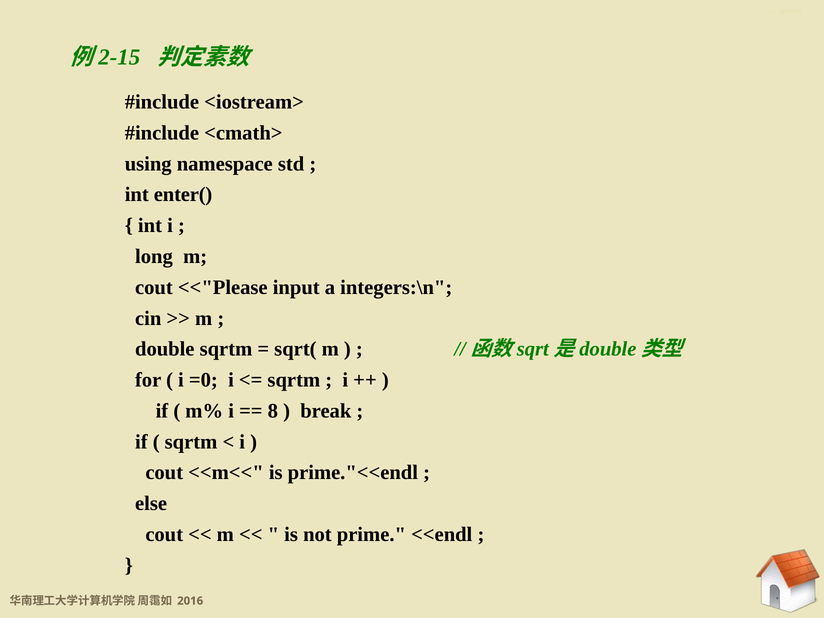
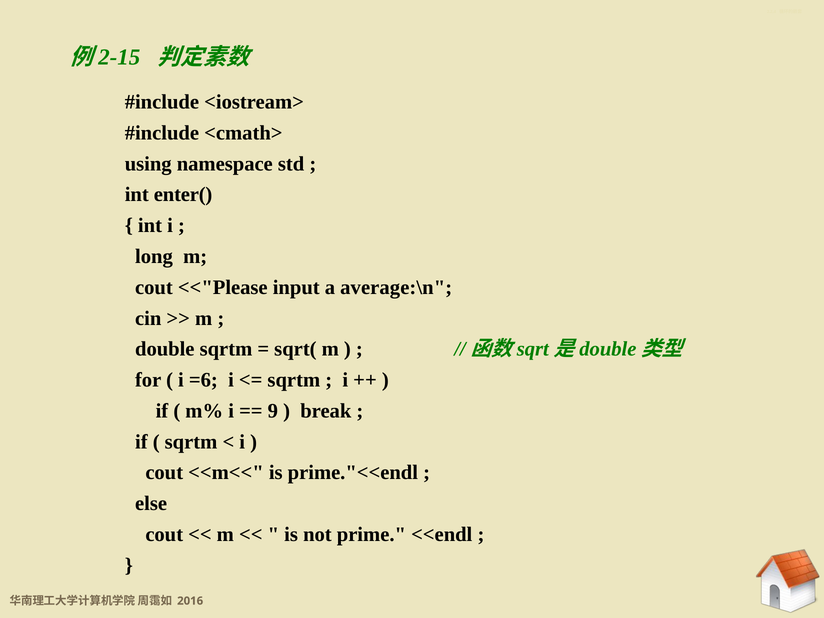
integers:\n: integers:\n -> average:\n (396, 287)
=0: =0 -> =6 (203, 380)
8: 8 -> 9 (273, 411)
